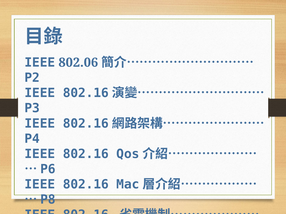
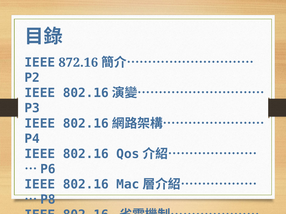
802.06: 802.06 -> 872.16 (78, 63)
